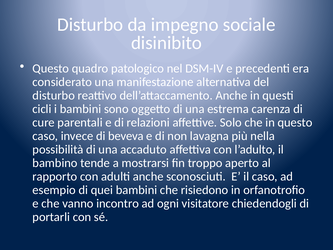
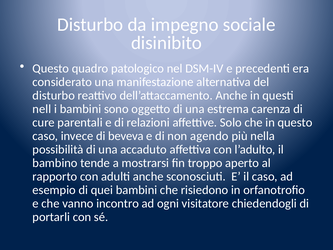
cicli: cicli -> nell (42, 109)
lavagna: lavagna -> agendo (209, 136)
